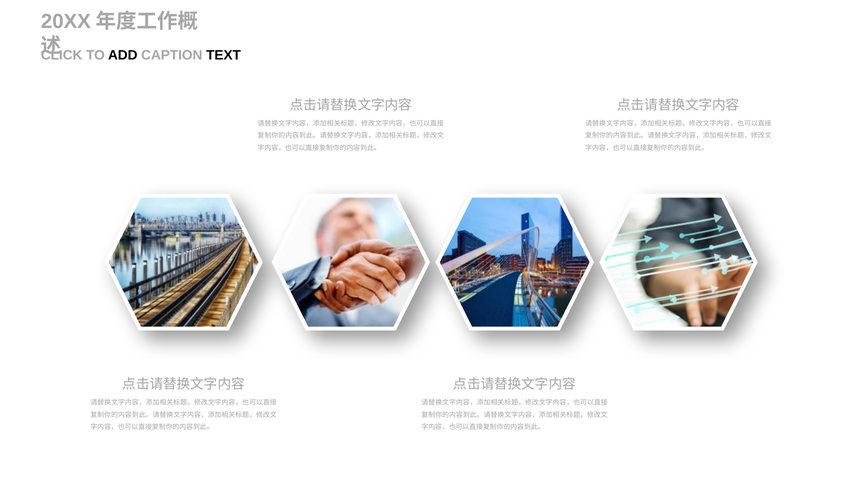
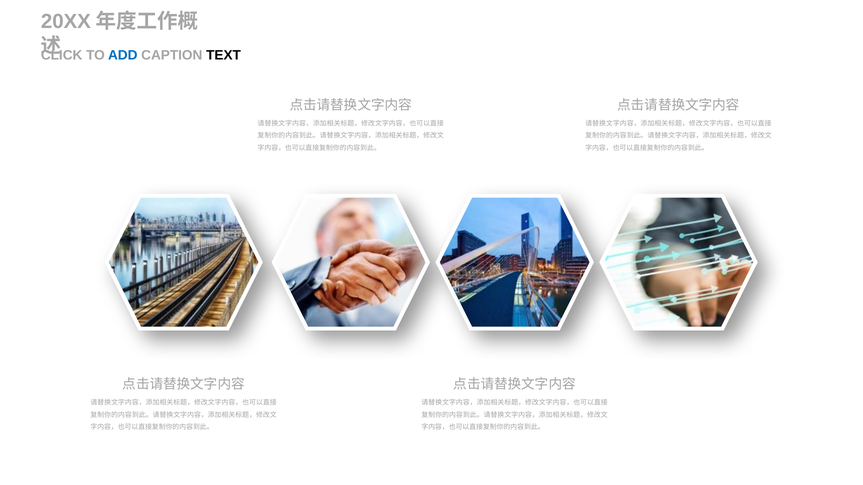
ADD colour: black -> blue (123, 55)
